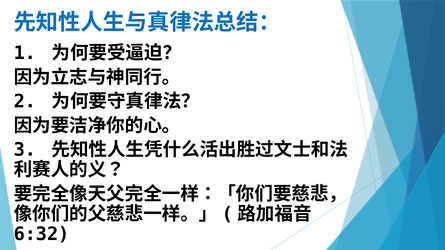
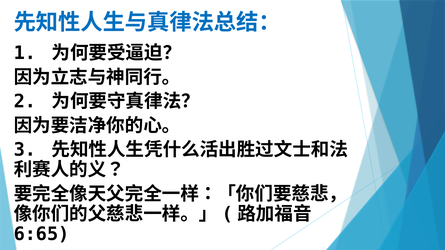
6:32: 6:32 -> 6:65 (42, 234)
